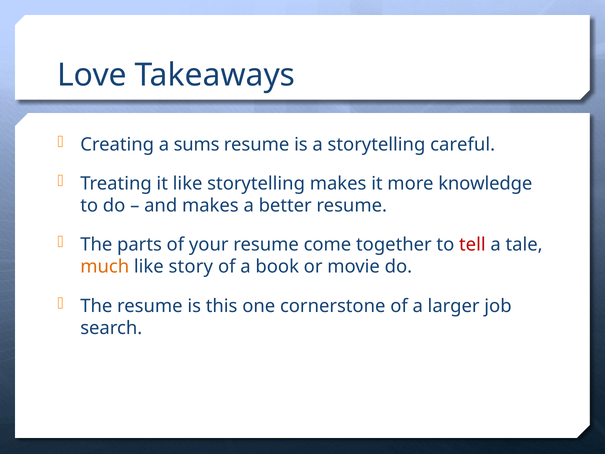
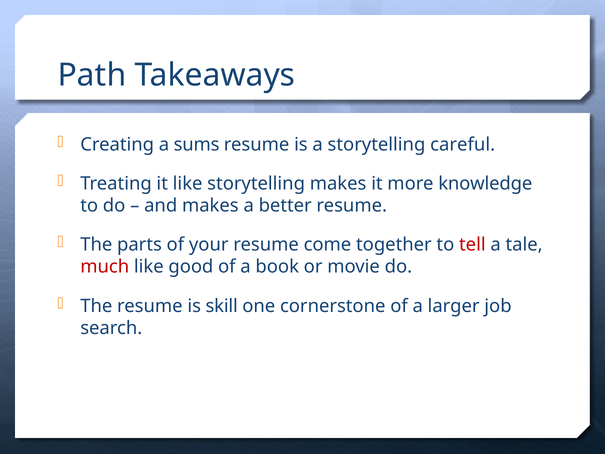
Love: Love -> Path (92, 75)
much colour: orange -> red (105, 267)
story: story -> good (191, 267)
this: this -> skill (222, 306)
